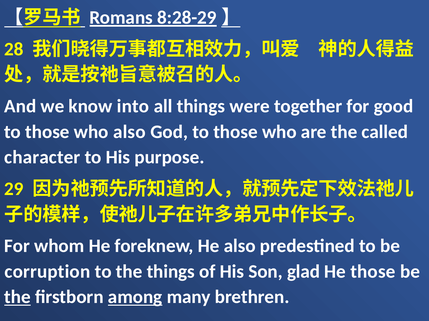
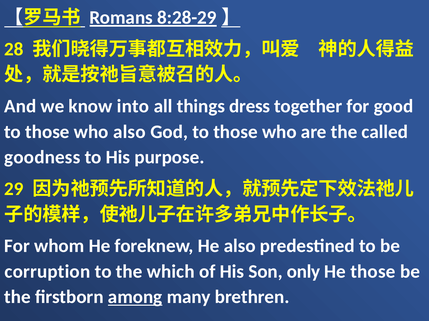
were: were -> dress (250, 106)
character: character -> goodness (42, 158)
the things: things -> which (171, 272)
glad: glad -> only (304, 272)
the underline: present -> none (17, 298)
